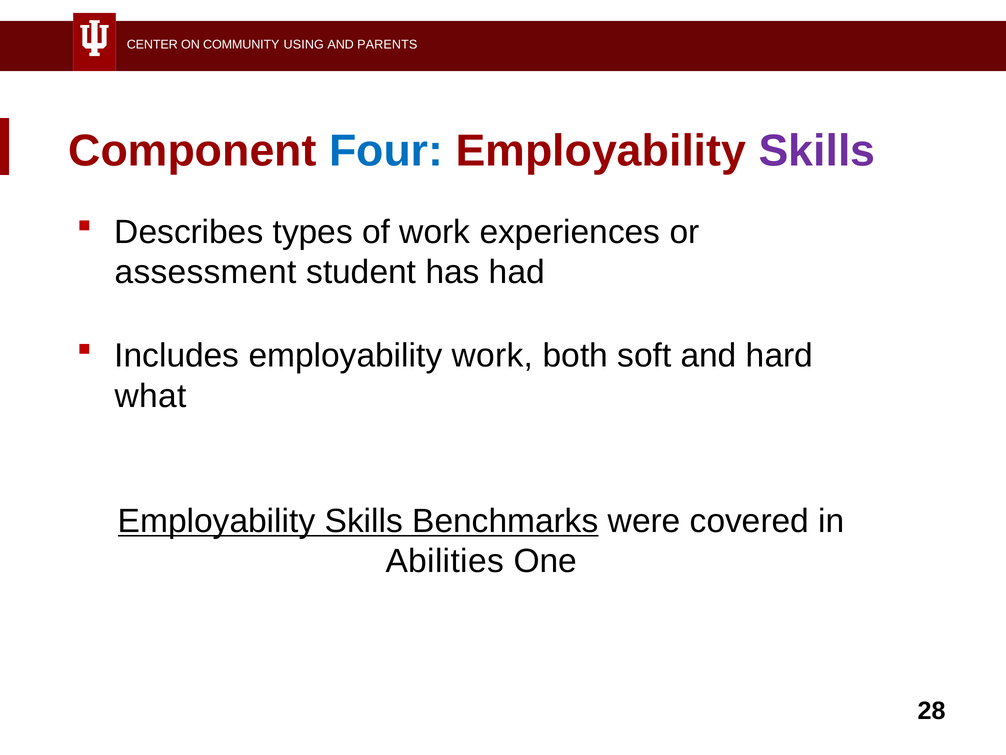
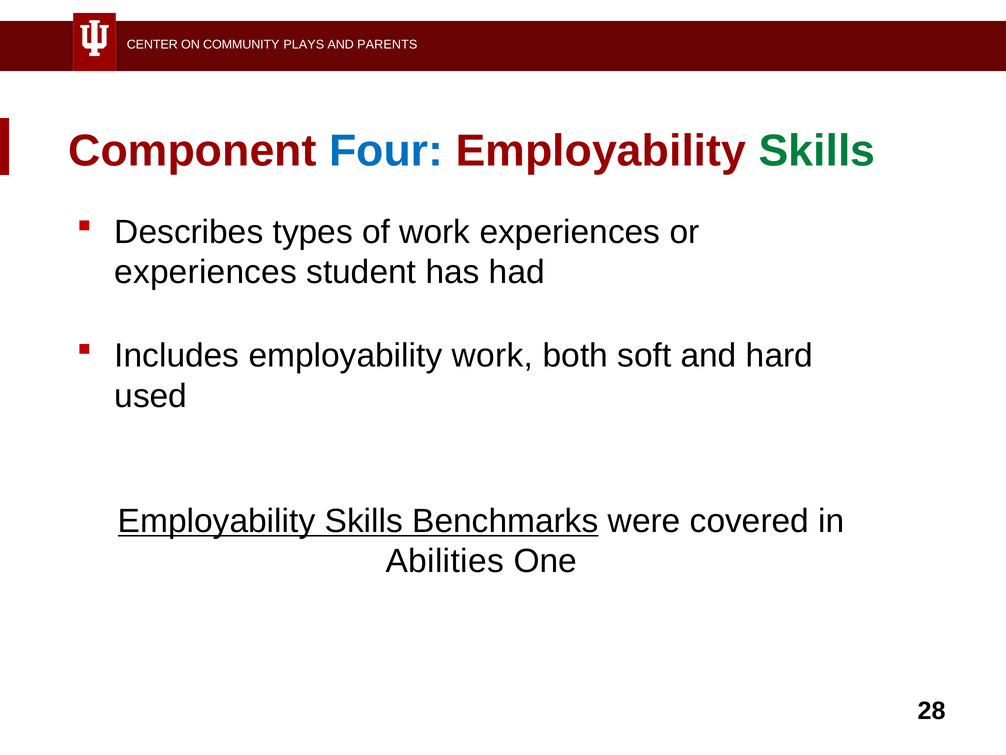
USING: USING -> PLAYS (304, 45)
Skills colour: purple -> green (817, 151)
assessment: assessment -> experiences (206, 272)
what: what -> used (151, 396)
